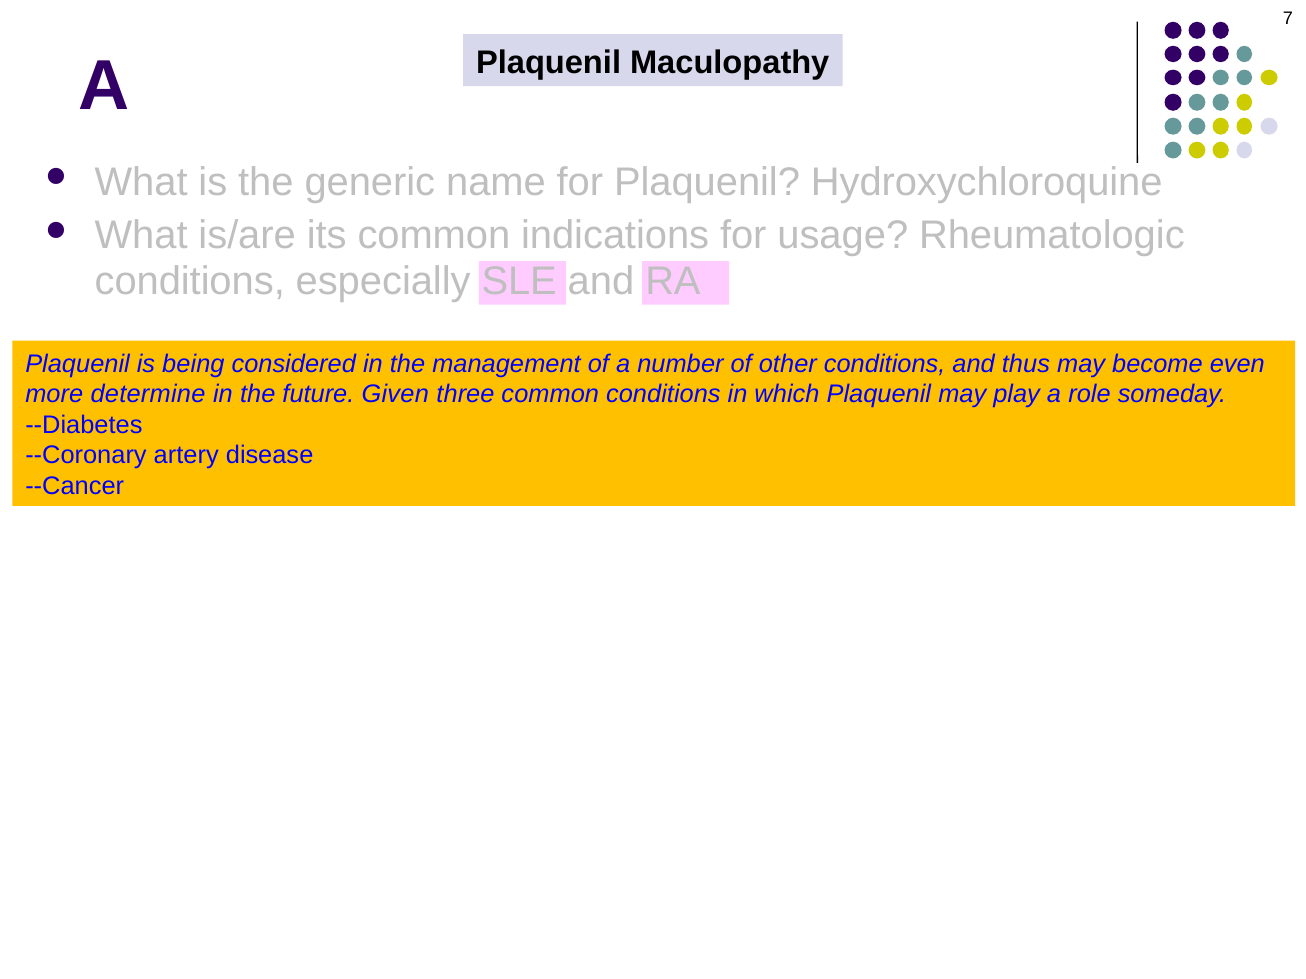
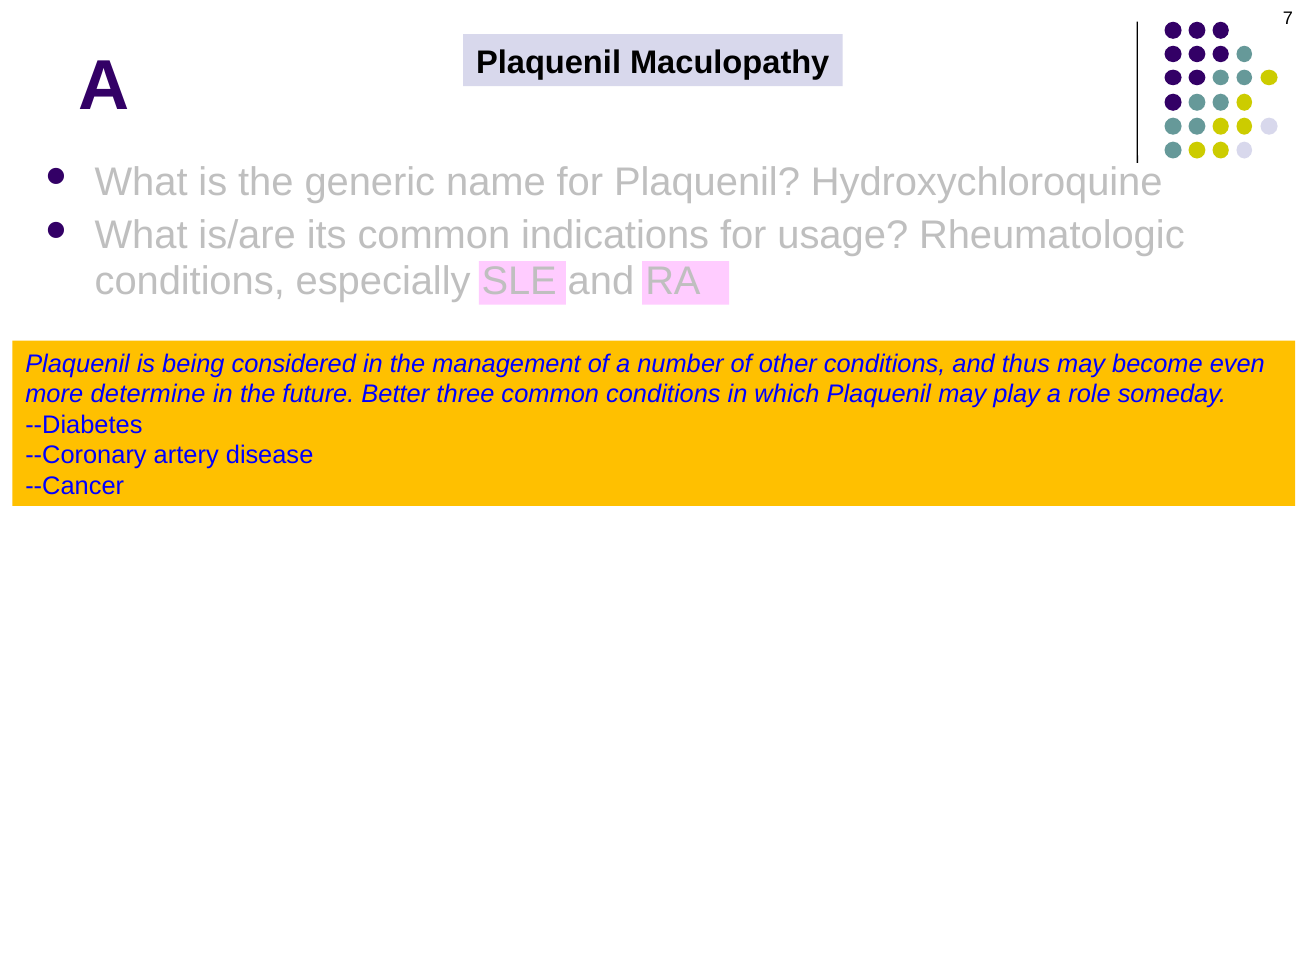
Given: Given -> Better (395, 395)
